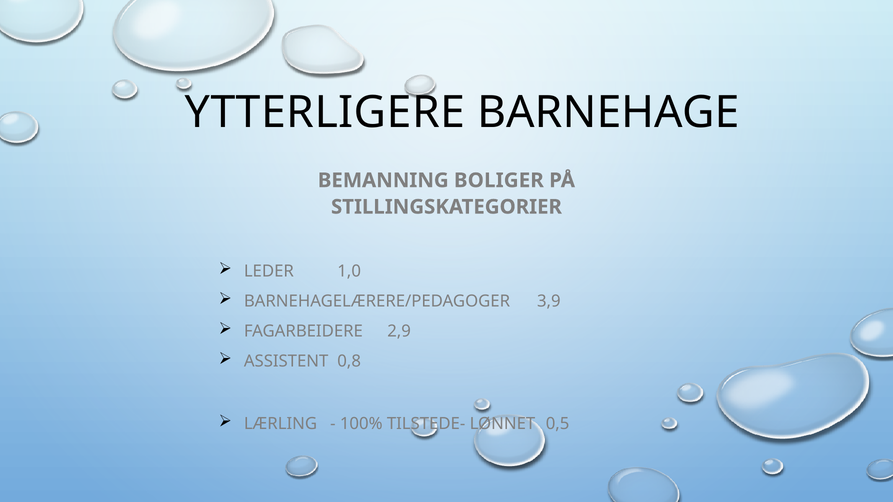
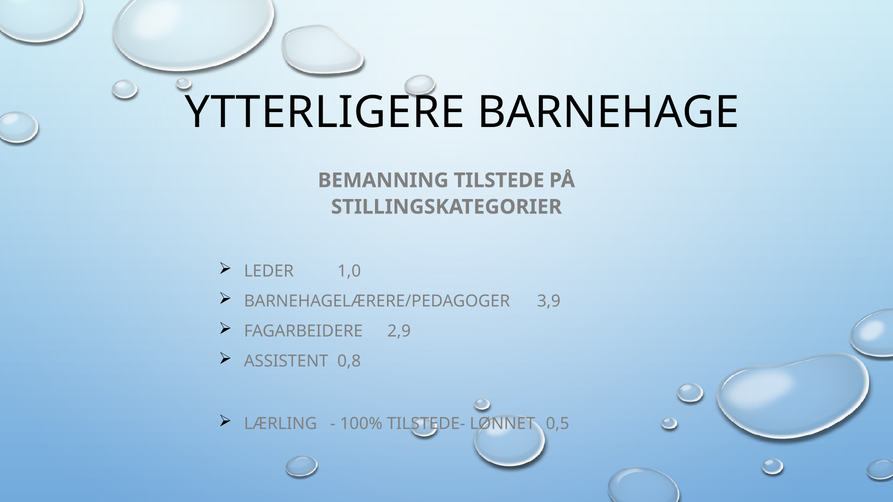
BOLIGER: BOLIGER -> TILSTEDE (499, 181)
